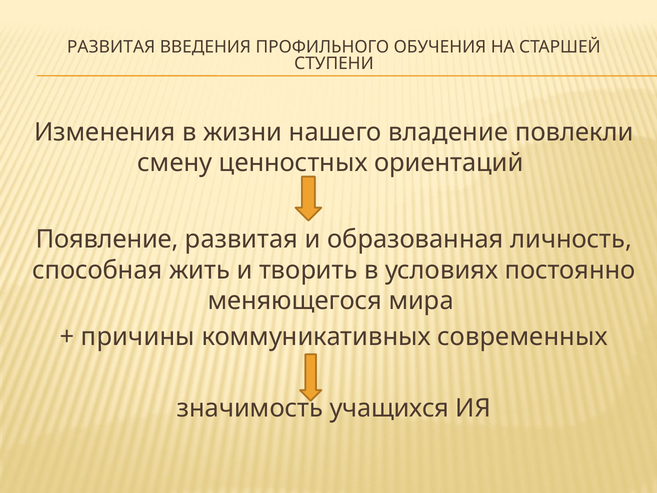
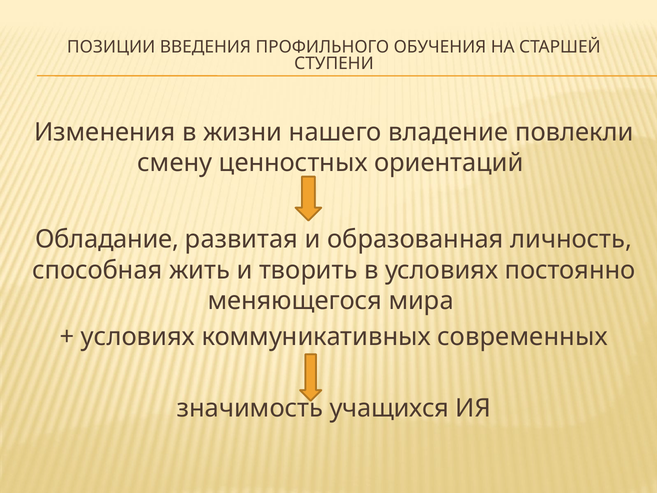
РАЗВИТАЯ: РАЗВИТАЯ -> ПОЗИЦИИ (111, 47)
Появление: Появление -> Обладание (107, 239)
причины: причины -> условиях (138, 337)
